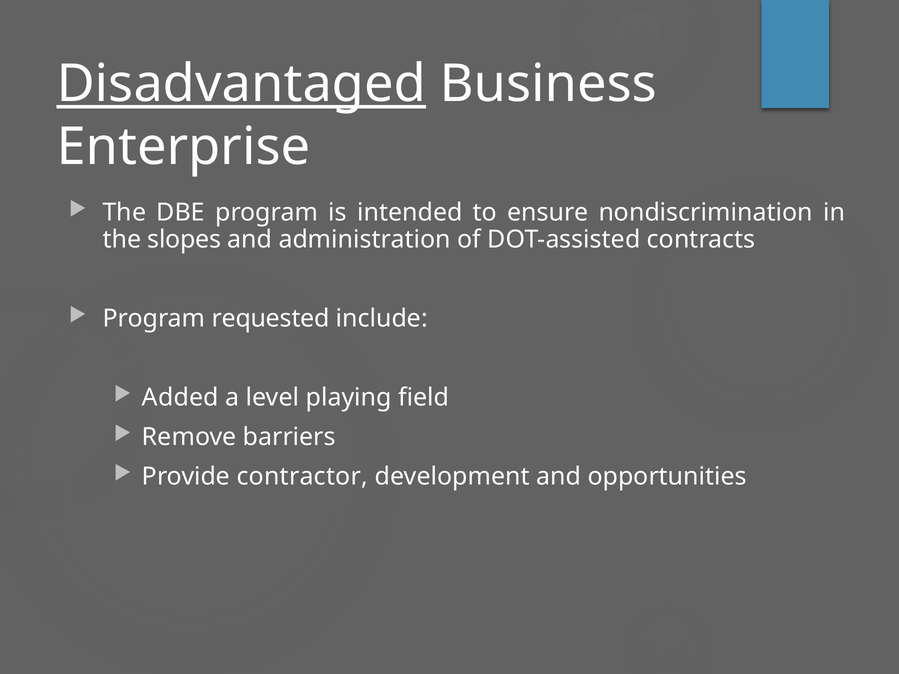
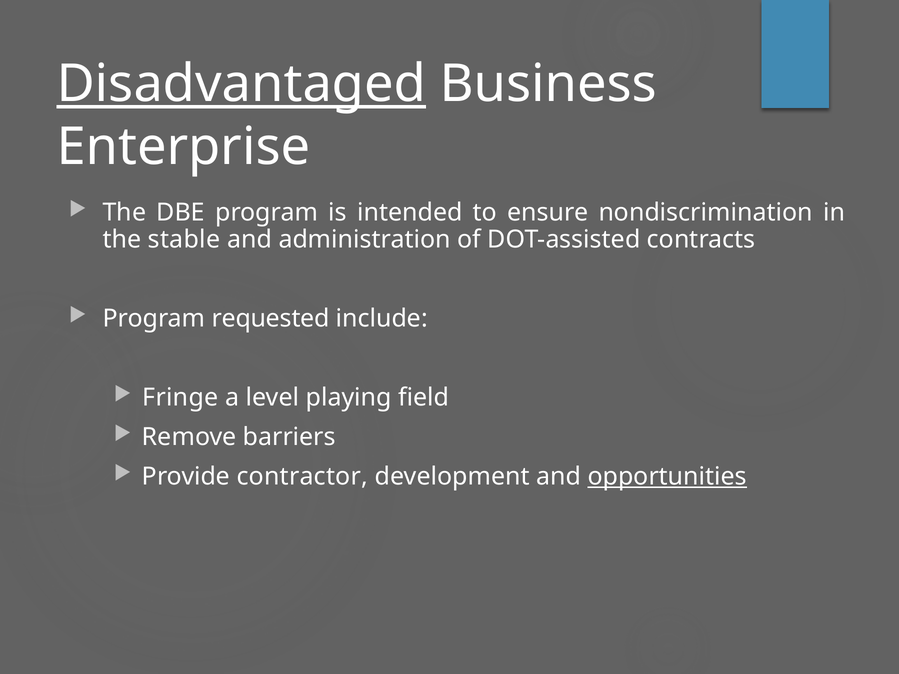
slopes: slopes -> stable (184, 240)
Added: Added -> Fringe (180, 398)
opportunities underline: none -> present (667, 477)
